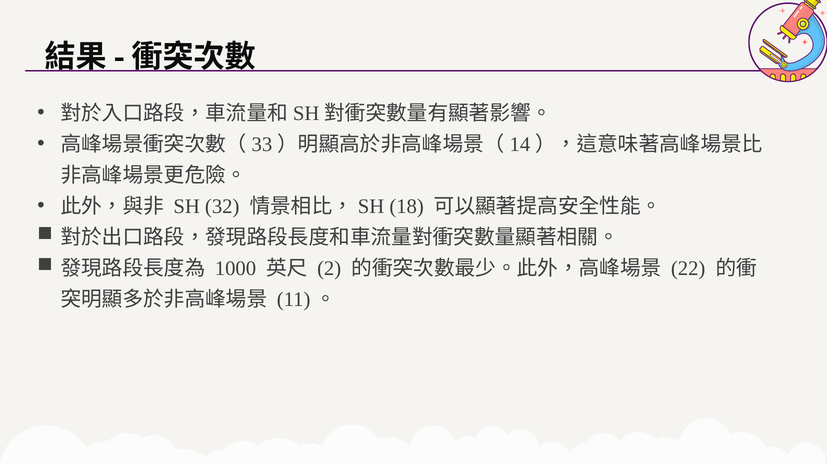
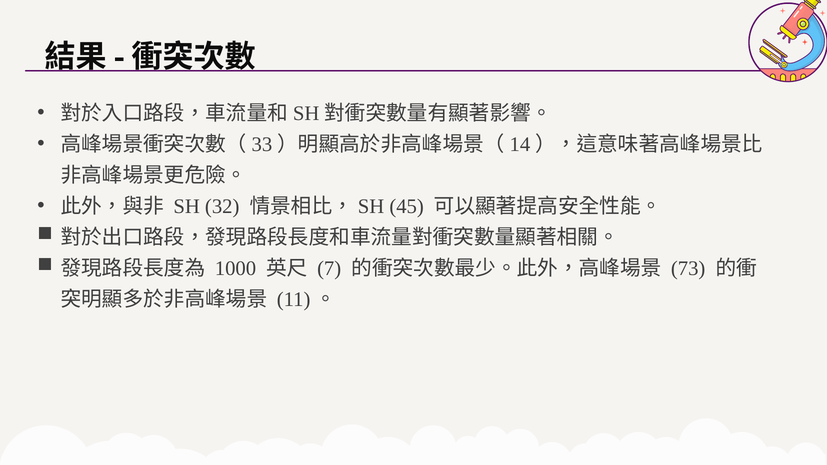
18: 18 -> 45 (407, 206)
2: 2 -> 7 (329, 268)
22: 22 -> 73 (688, 268)
